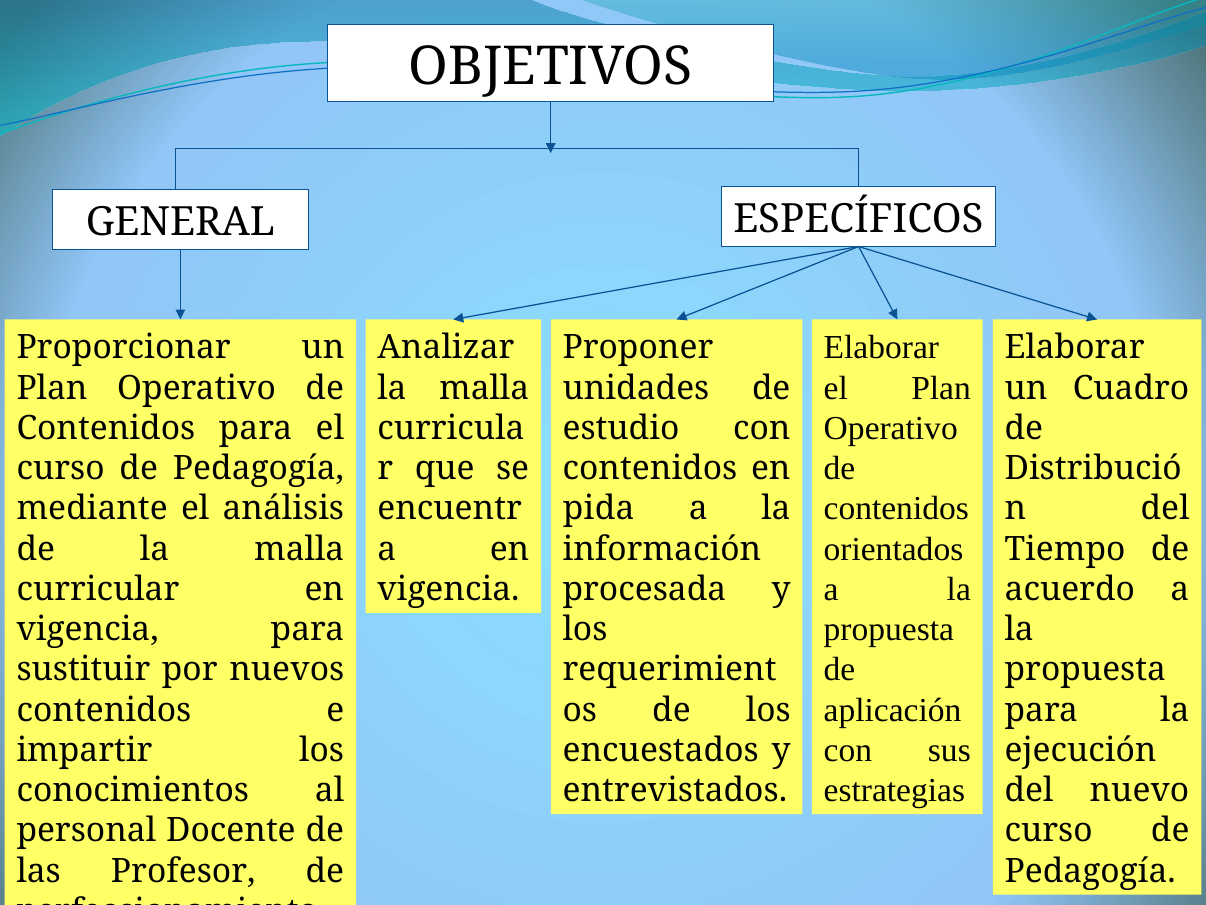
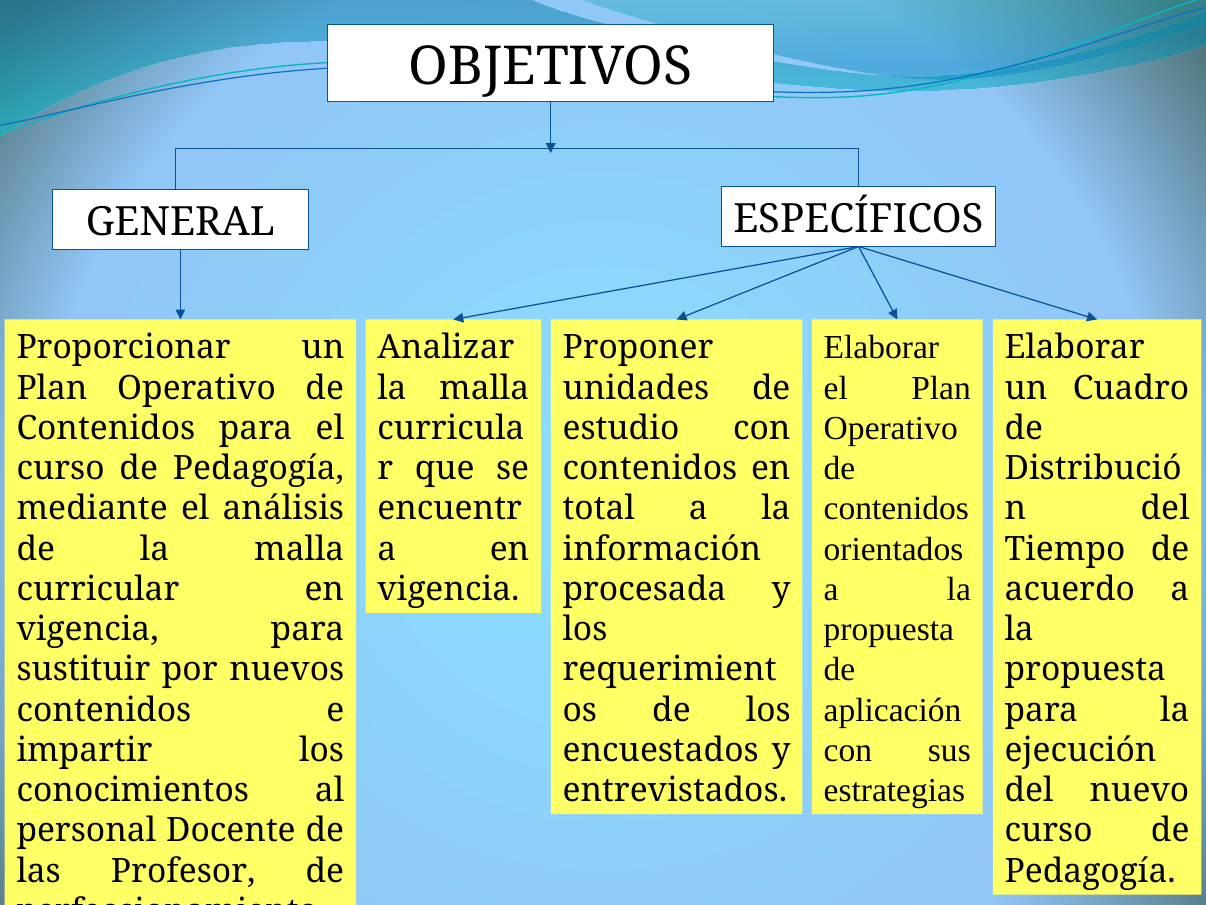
pida: pida -> total (599, 509)
